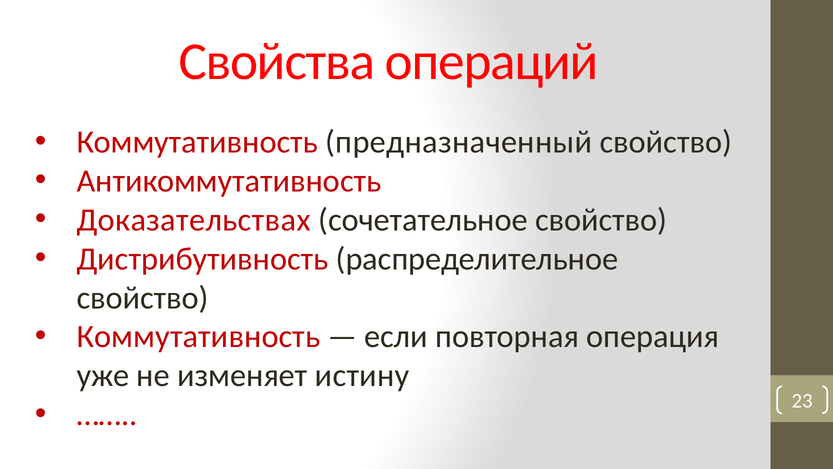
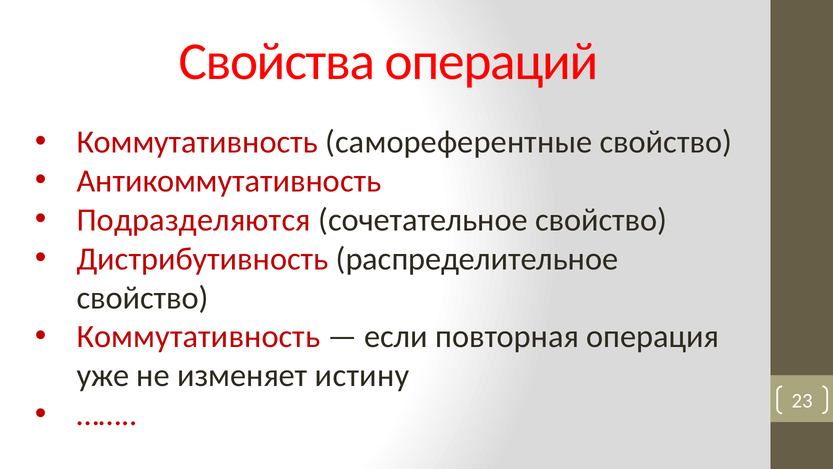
предназначенный: предназначенный -> самореферентные (459, 142)
Доказательствах: Доказательствах -> Подразделяются (194, 220)
